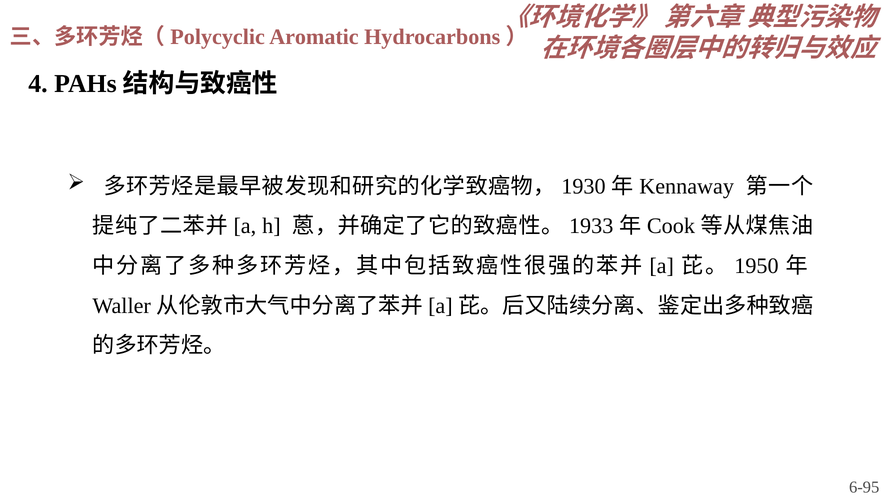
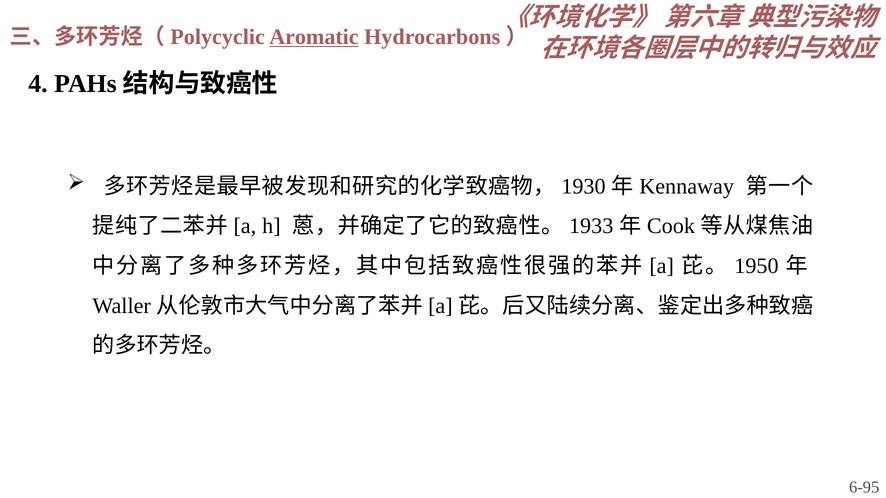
Aromatic underline: none -> present (314, 37)
